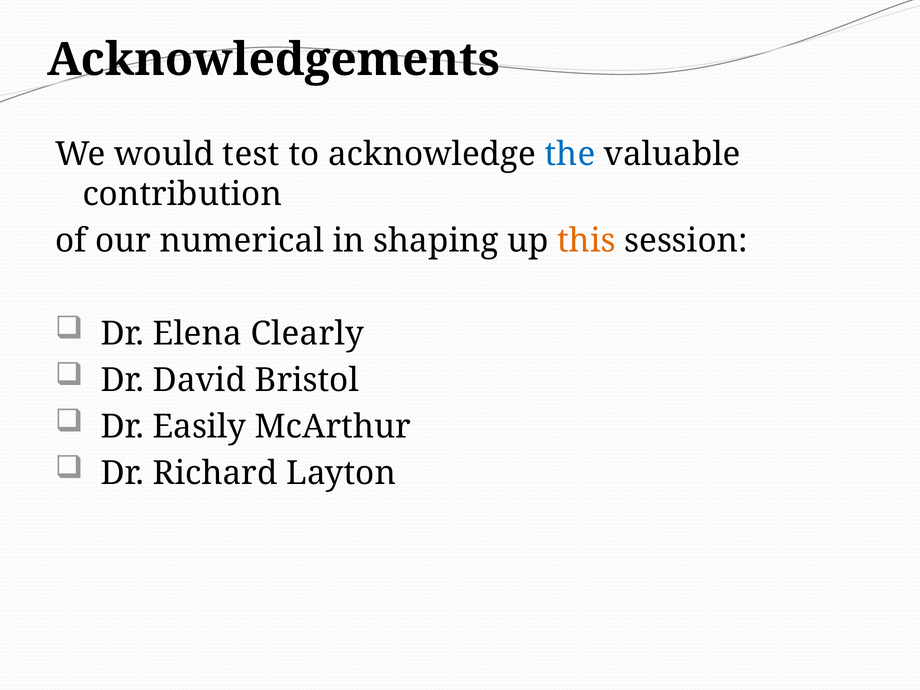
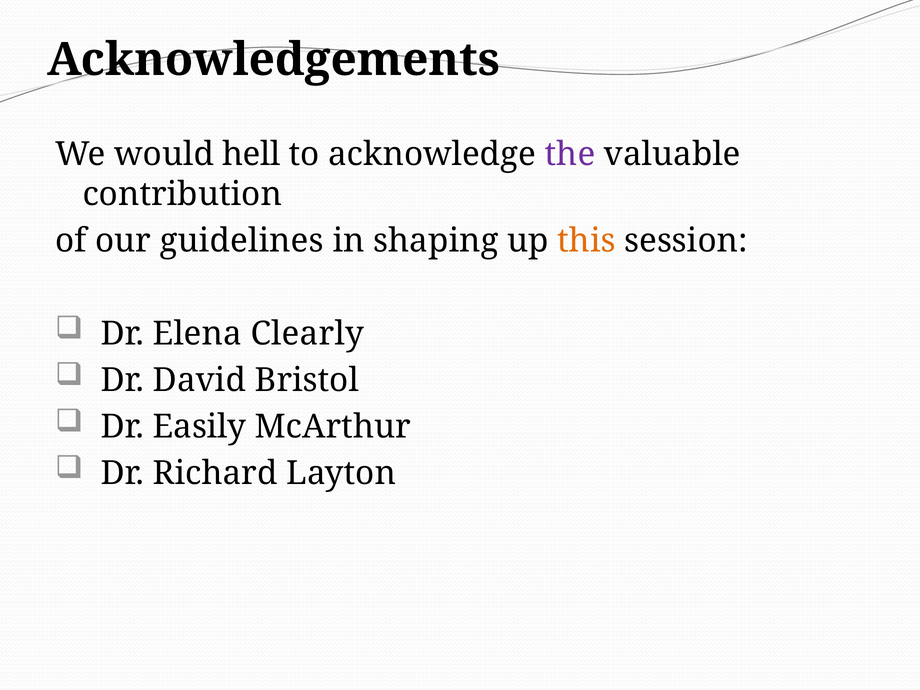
test: test -> hell (251, 154)
the colour: blue -> purple (570, 154)
numerical: numerical -> guidelines (242, 241)
